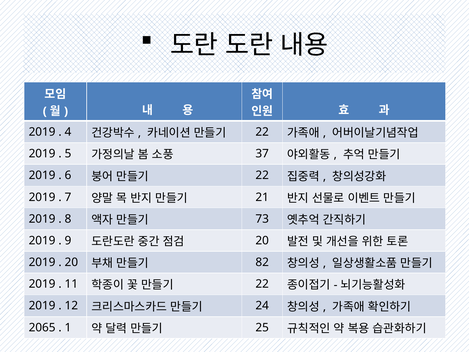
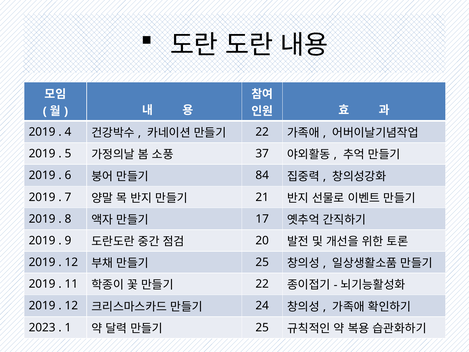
22: 22 -> 84 (262, 175)
73: 73 -> 17 (262, 219)
20: 20 -> 12 (71, 262)
82: 82 -> 25 (262, 262)
2065: 2065 -> 2023 (42, 327)
